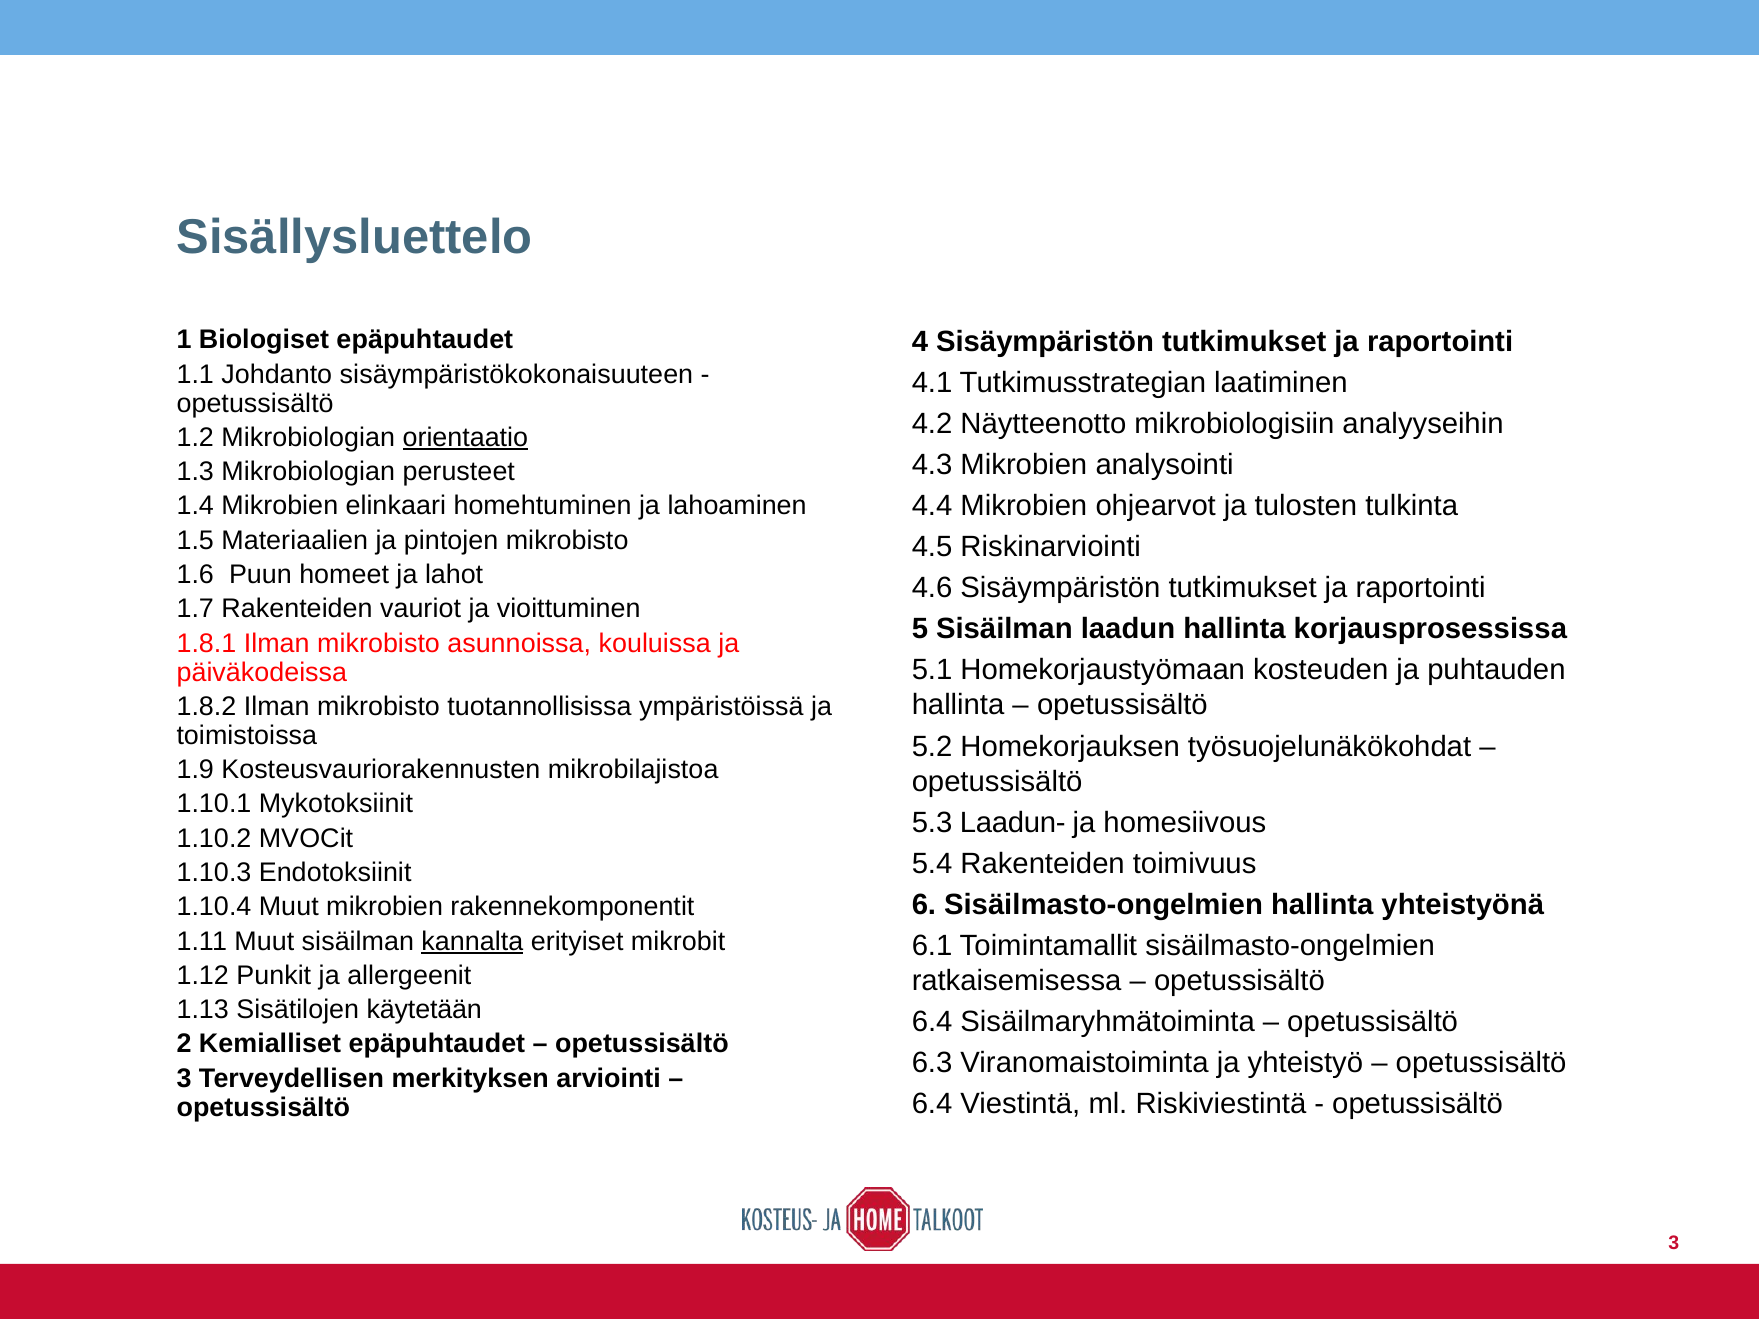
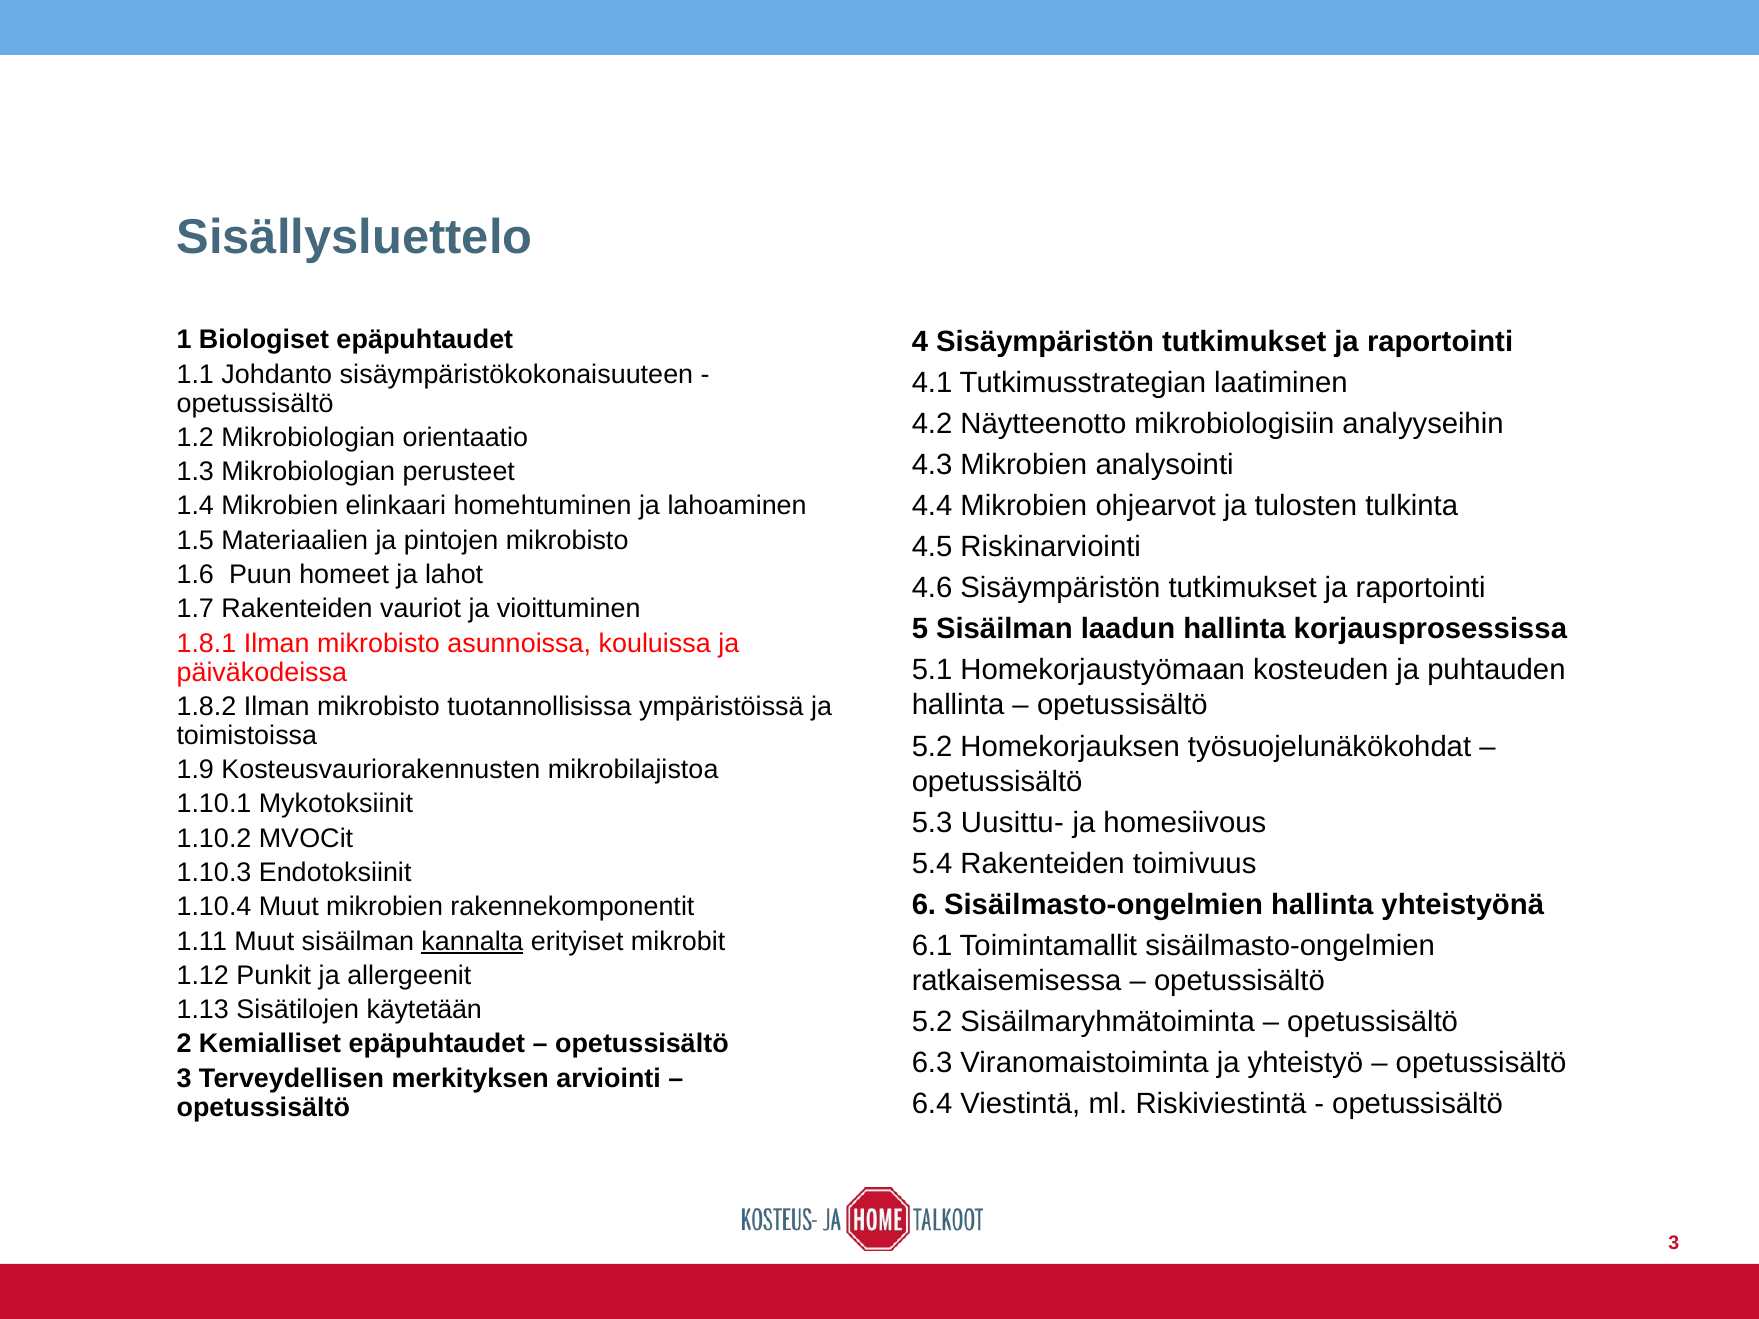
orientaatio underline: present -> none (465, 438)
Laadun-: Laadun- -> Uusittu- (1012, 823)
6.4: 6.4 -> 5.2 (932, 1022)
